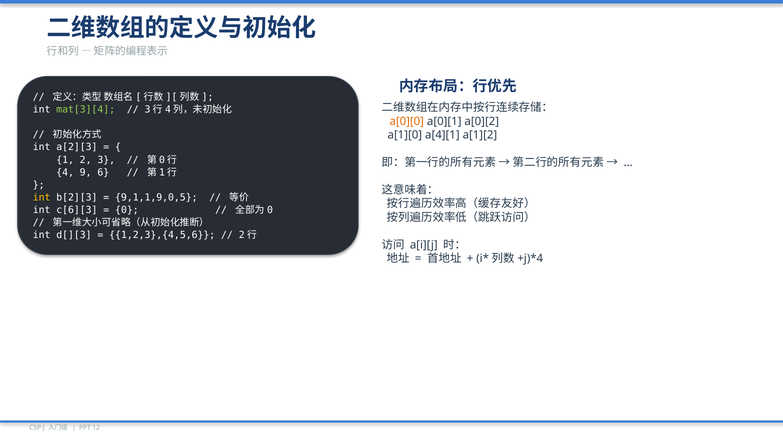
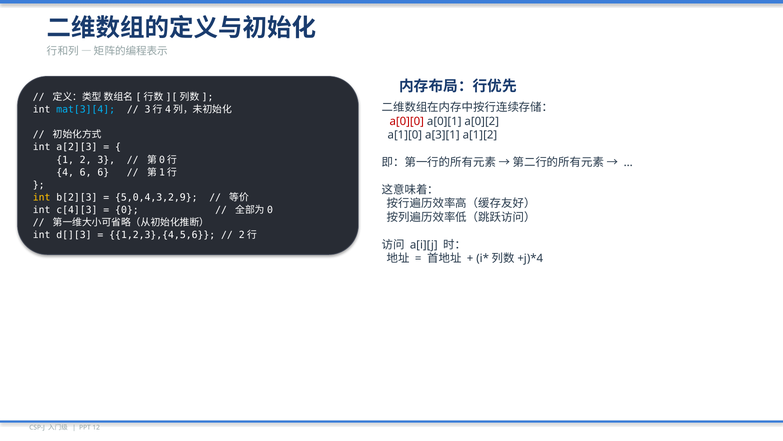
mat[3][4 colour: light green -> light blue (86, 109)
a[0][0 colour: orange -> red (407, 121)
a[4][1: a[4][1 -> a[3][1 (442, 135)
4 9: 9 -> 6 (86, 172)
9,1,1,9,0,5: 9,1,1,9,0,5 -> 5,0,4,3,2,9 (156, 197)
c[6][3: c[6][3 -> c[4][3 (77, 210)
